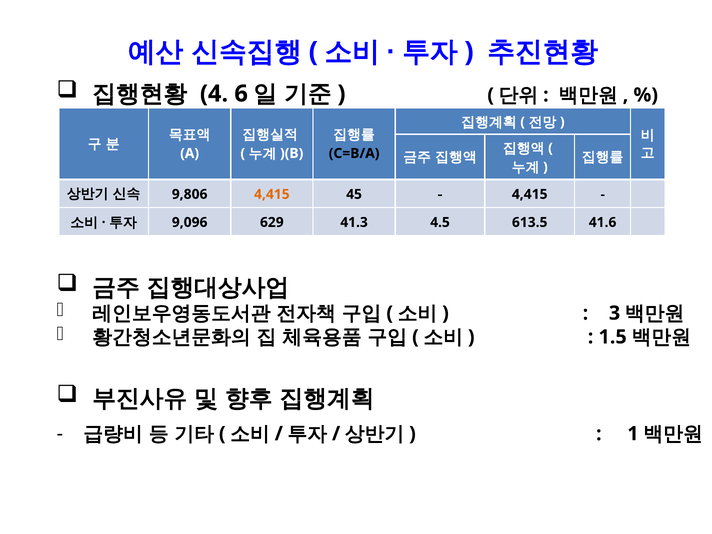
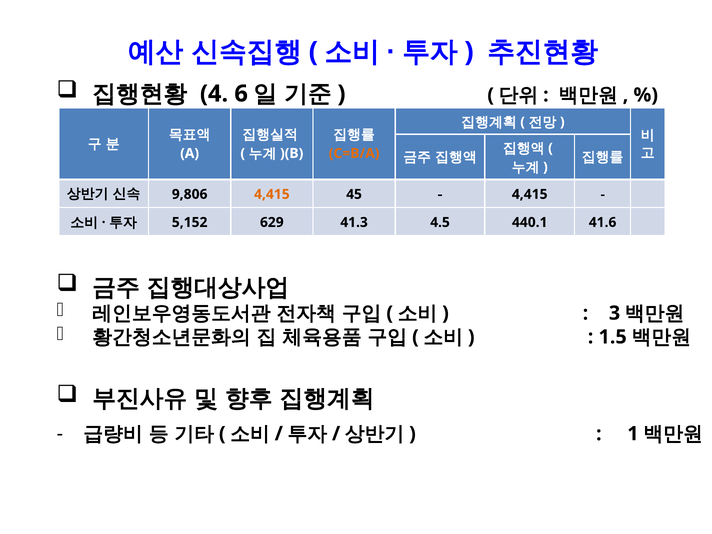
C=B/A colour: black -> orange (354, 153)
9,096: 9,096 -> 5,152 (190, 222)
613.5: 613.5 -> 440.1 (530, 222)
